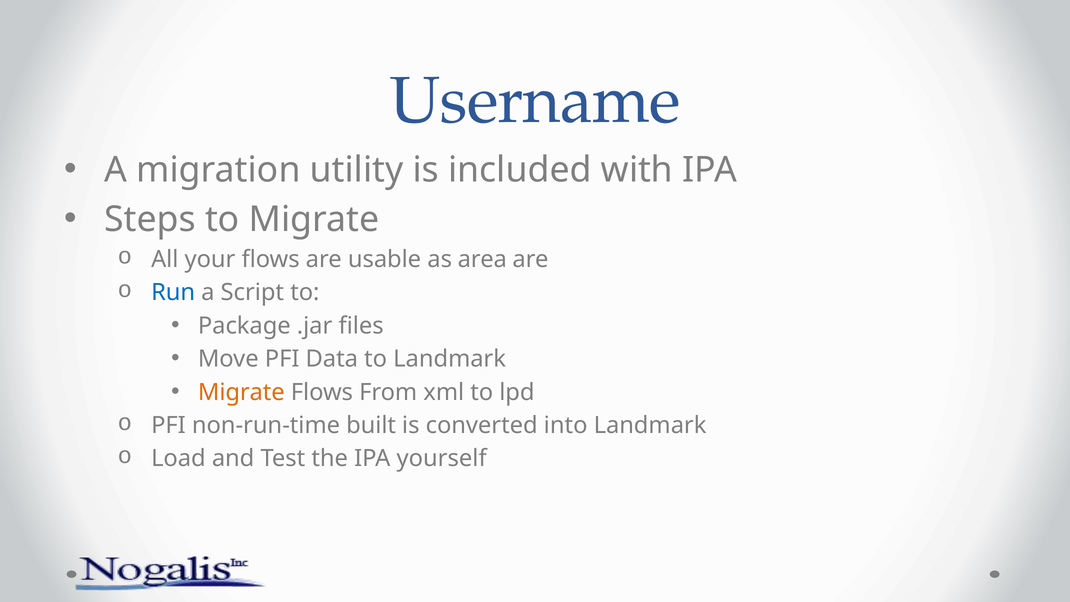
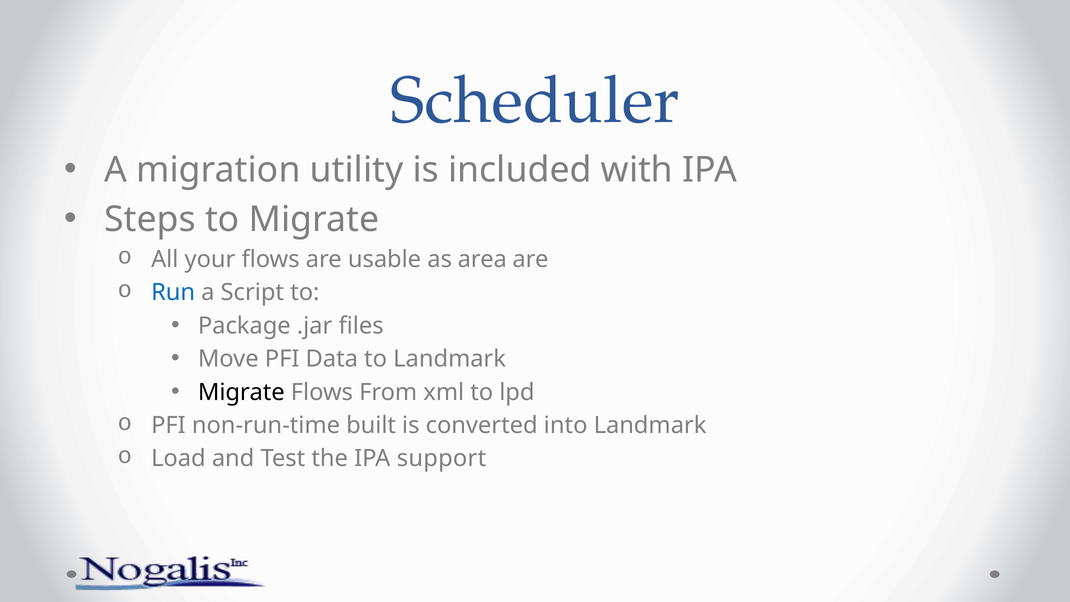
Username: Username -> Scheduler (535, 100)
Migrate colour: orange -> black (241, 392)
yourself: yourself -> support (442, 459)
